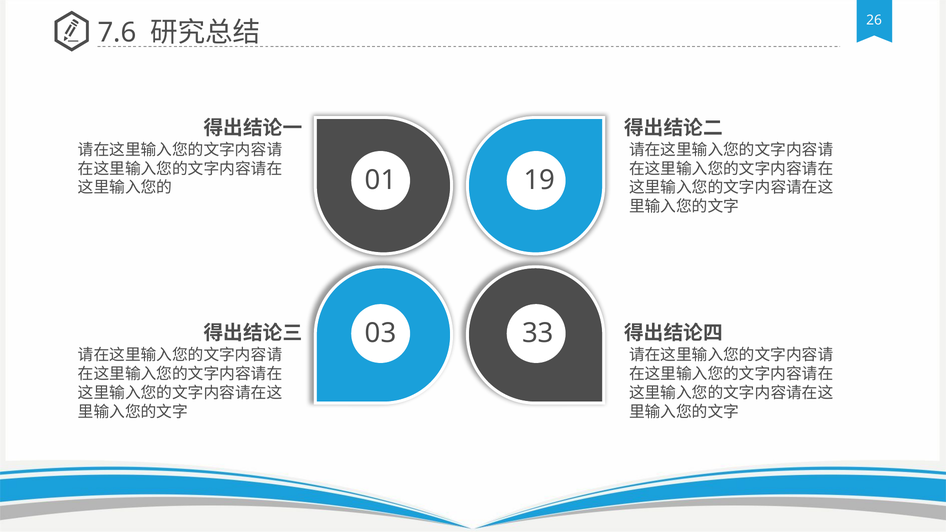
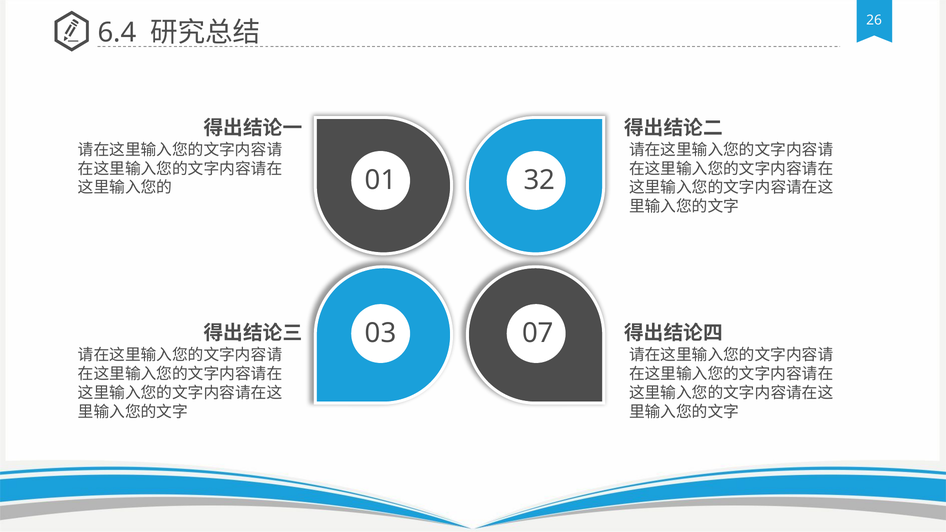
7.6: 7.6 -> 6.4 (117, 33)
19: 19 -> 32 (539, 180)
33: 33 -> 07 (538, 333)
